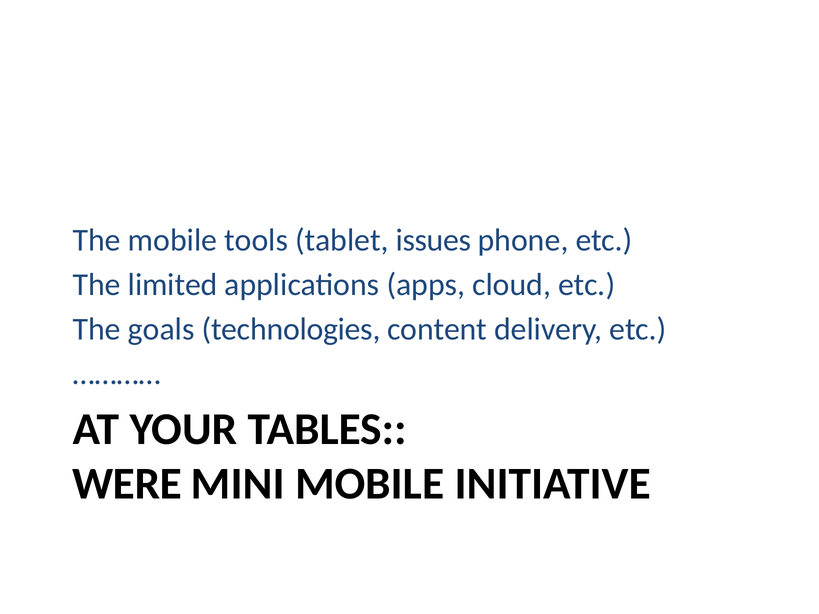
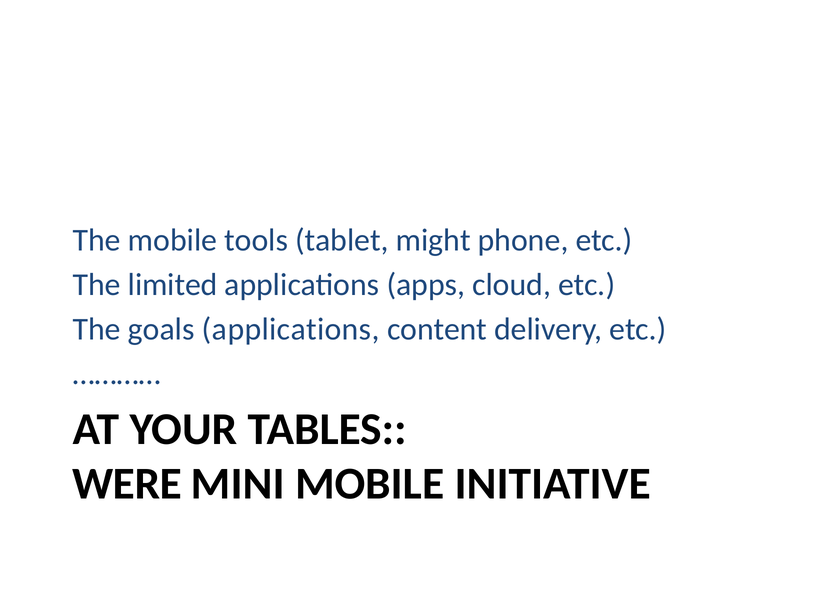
issues: issues -> might (433, 240)
goals technologies: technologies -> applications (291, 329)
